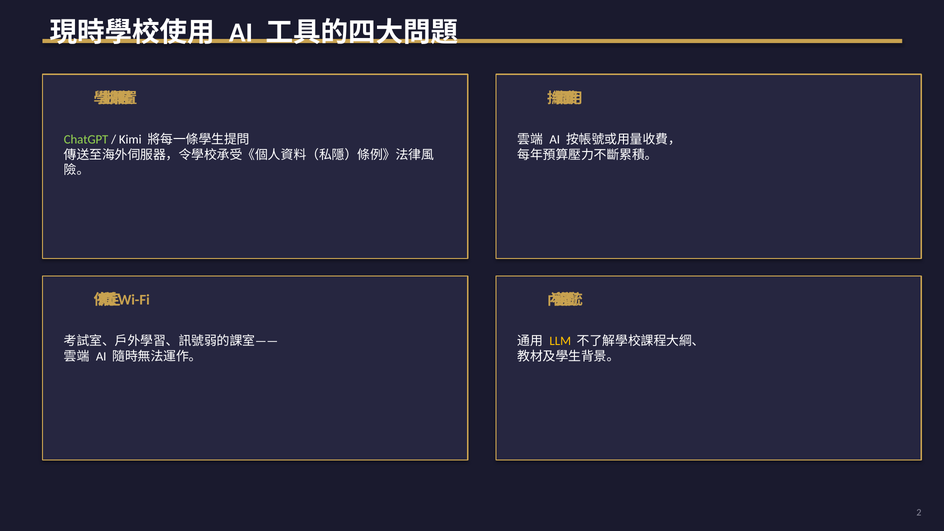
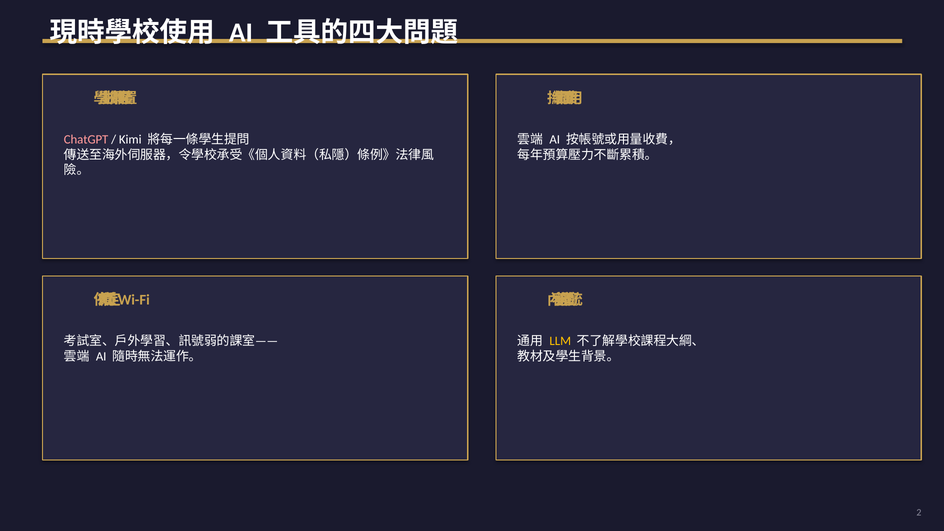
ChatGPT colour: light green -> pink (86, 140)
